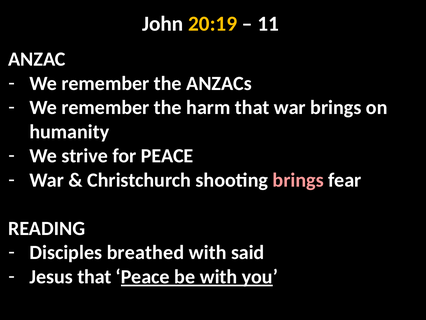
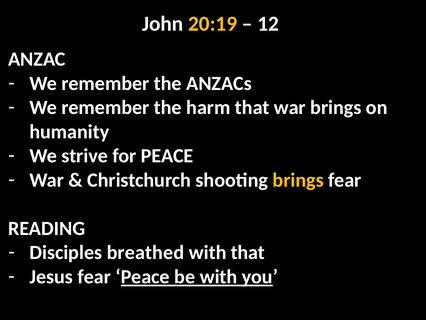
11: 11 -> 12 (268, 24)
brings colour: pink -> yellow (298, 180)
with said: said -> that (248, 252)
Jesus that: that -> fear (94, 276)
